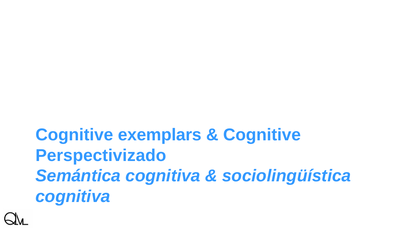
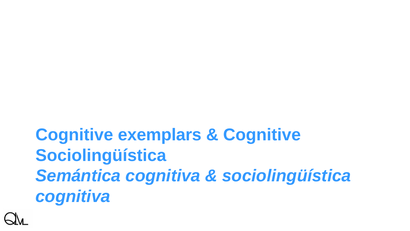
Perspectivizado: Perspectivizado -> Sociolingüística (101, 155)
